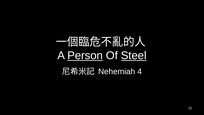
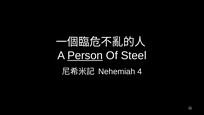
Steel underline: present -> none (134, 55)
